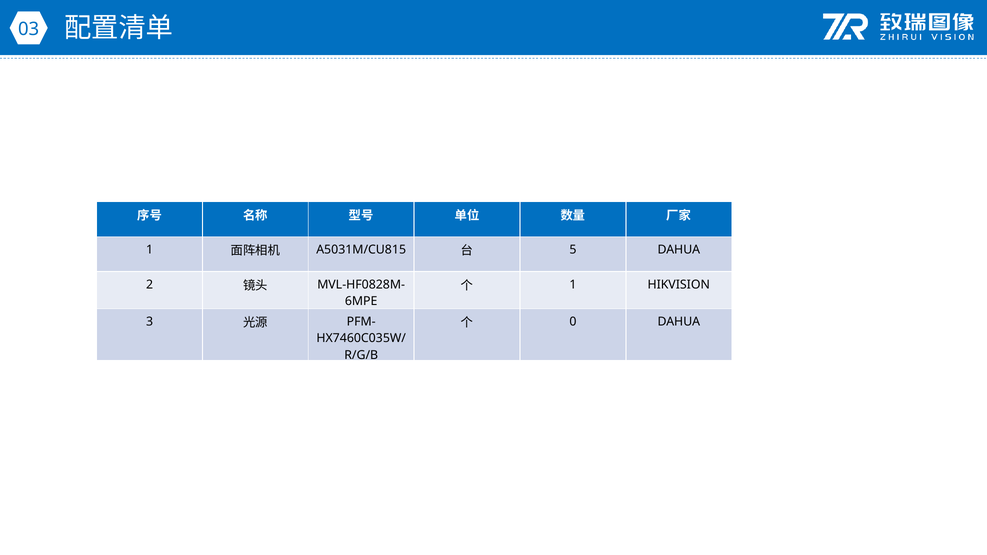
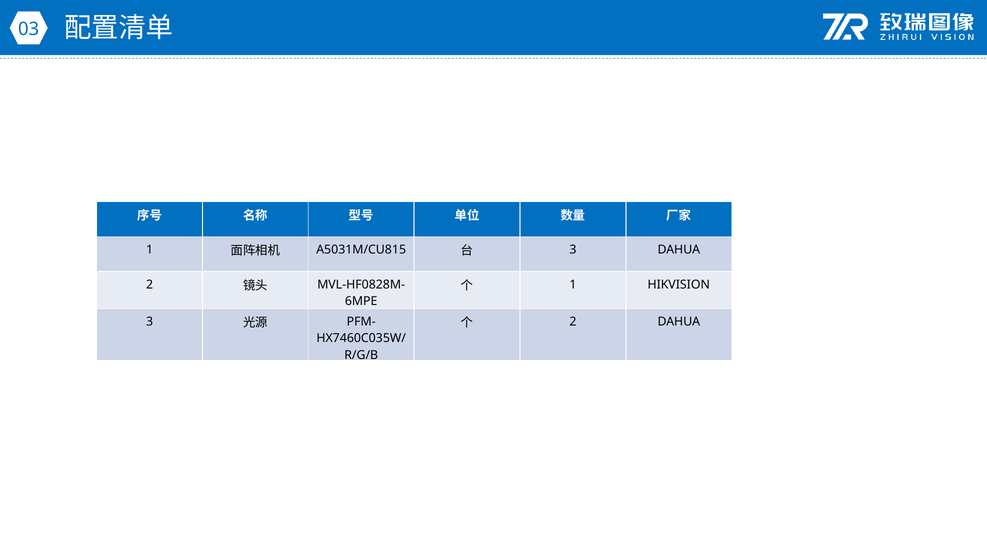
5: 5 -> 3 (573, 250)
0: 0 -> 2 (573, 322)
